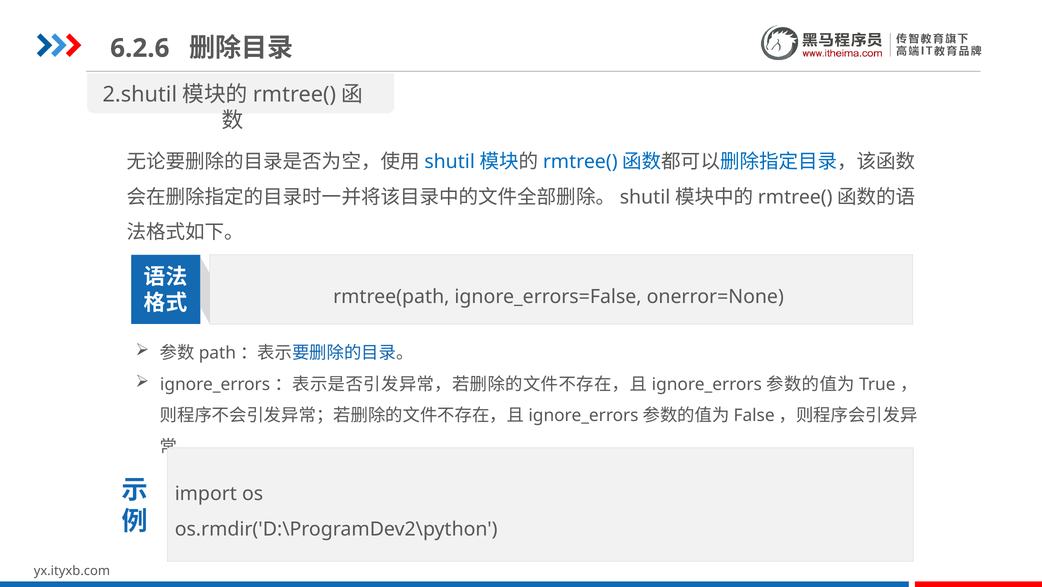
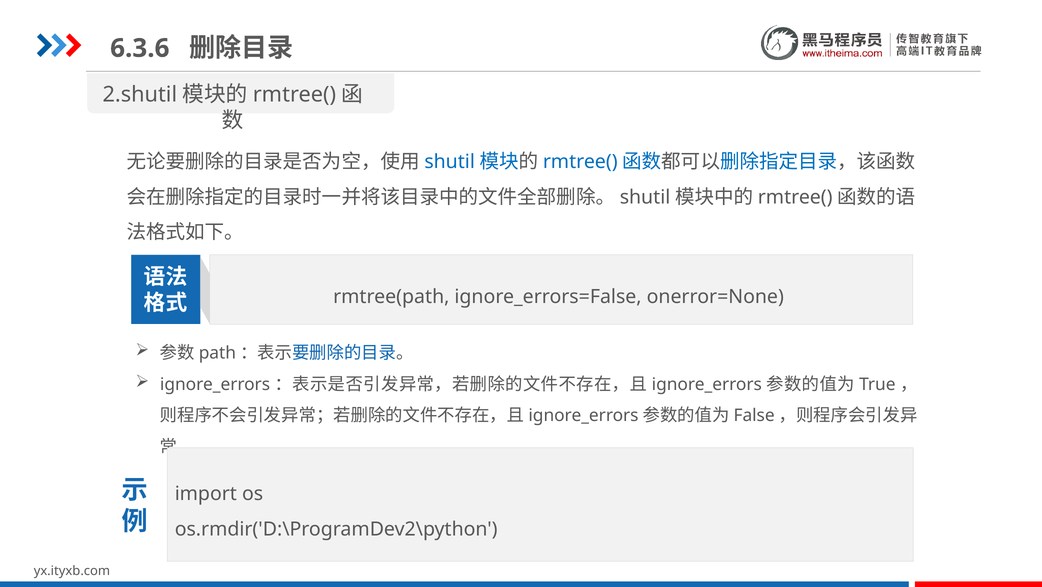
6.2.6: 6.2.6 -> 6.3.6 (140, 48)
